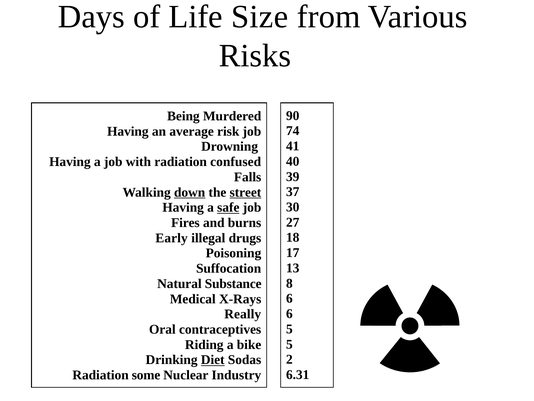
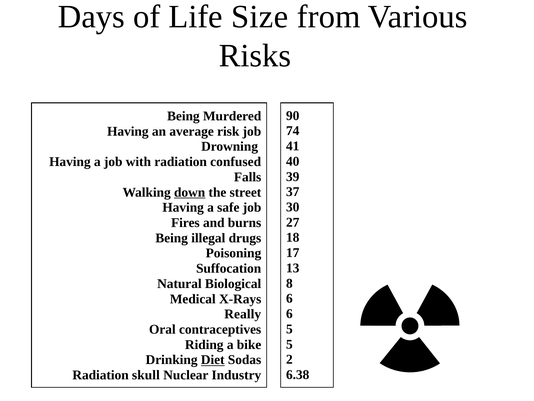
street underline: present -> none (245, 192)
safe underline: present -> none (228, 207)
Early: Early -> Being (172, 238)
Substance: Substance -> Biological (233, 283)
6.31: 6.31 -> 6.38 (298, 374)
some: some -> skull (146, 375)
